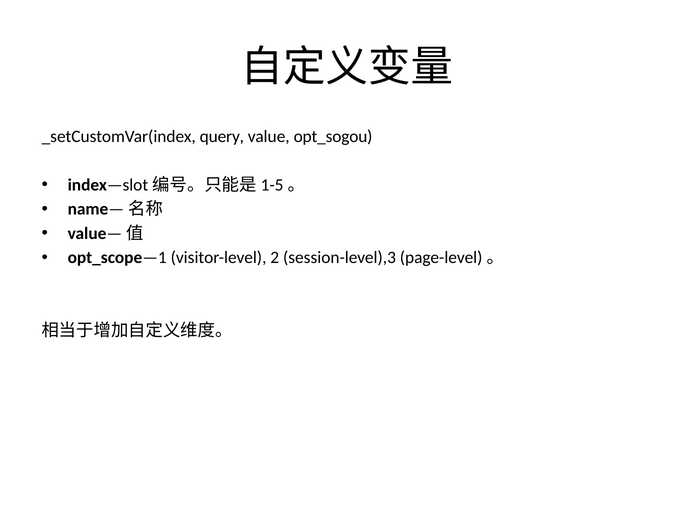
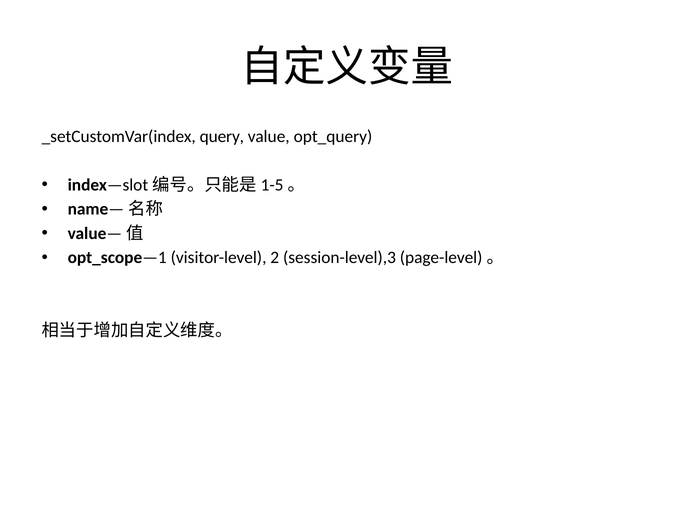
opt_sogou: opt_sogou -> opt_query (333, 137)
